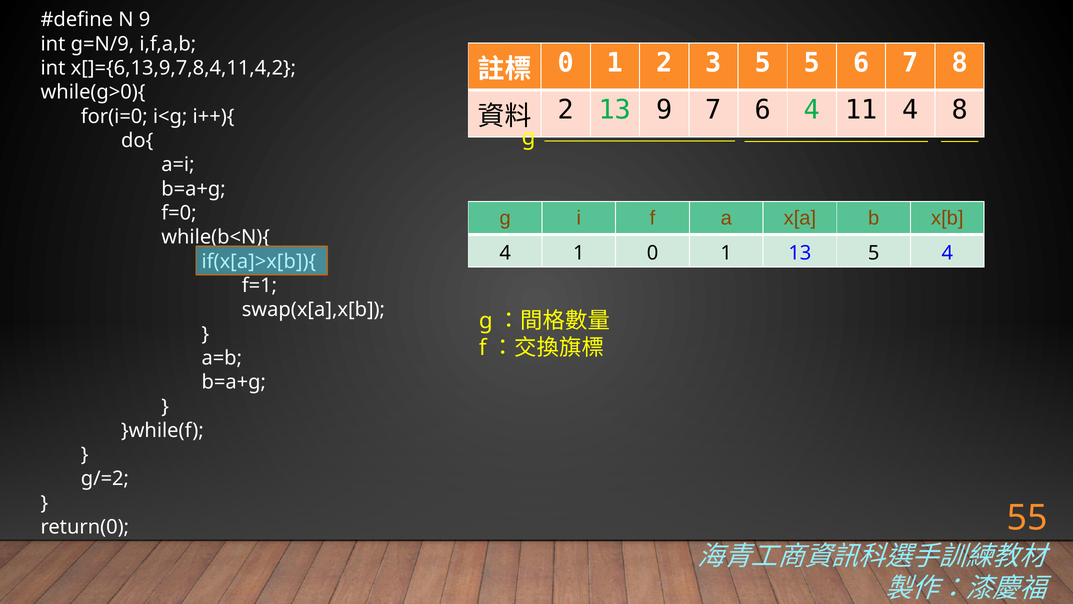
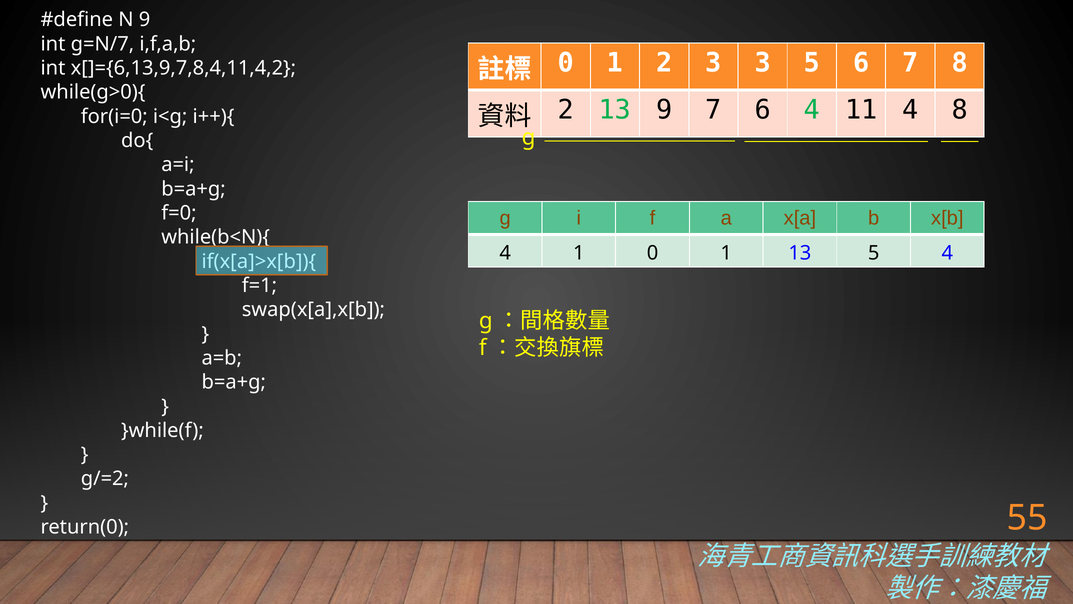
g=N/9: g=N/9 -> g=N/7 (102, 44)
3 5: 5 -> 3 (763, 63)
